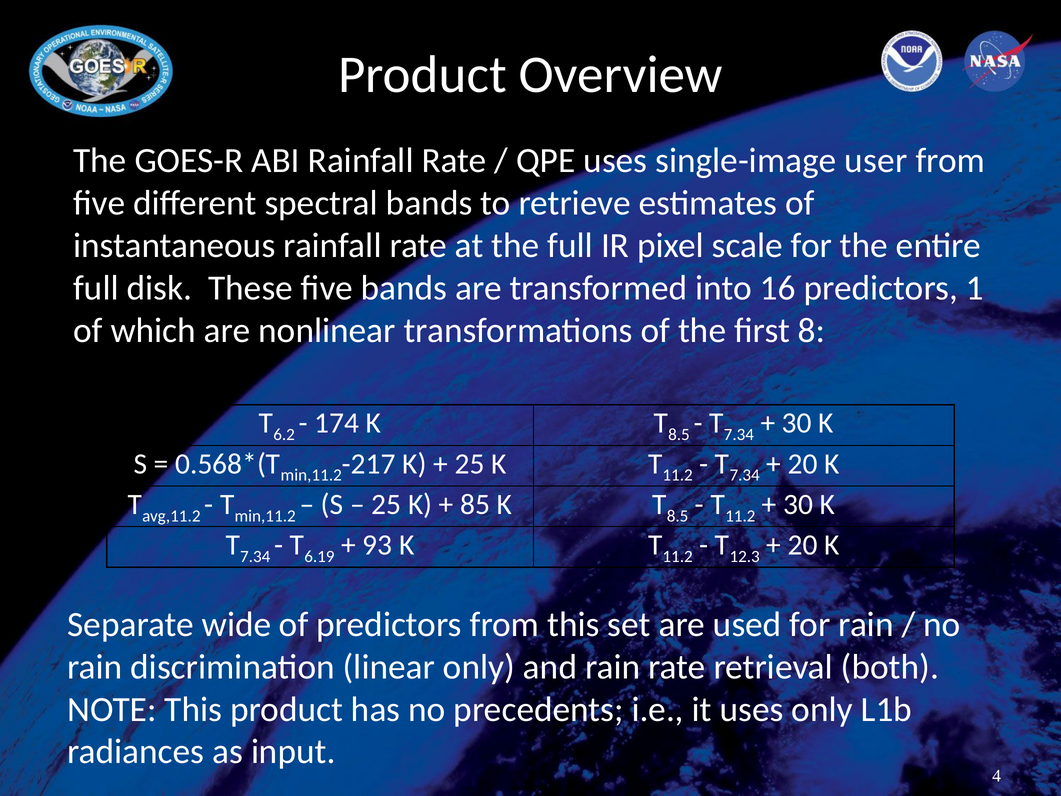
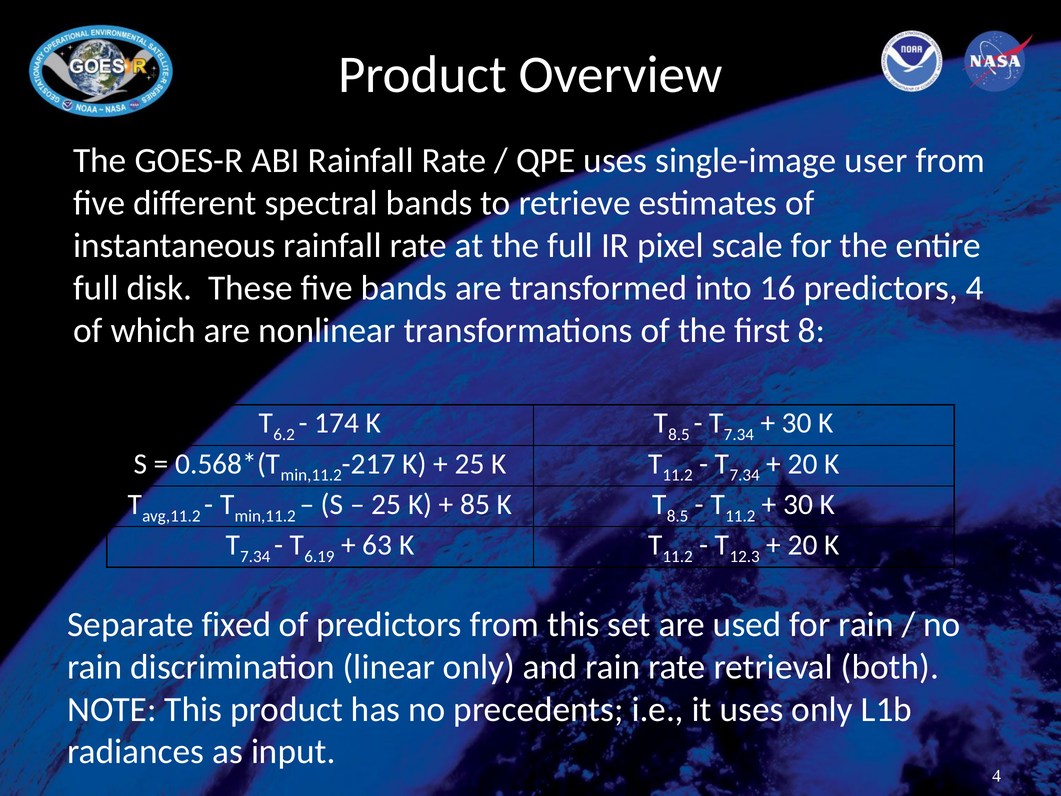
predictors 1: 1 -> 4 (975, 288)
93: 93 -> 63 (377, 545)
wide: wide -> fixed (237, 624)
